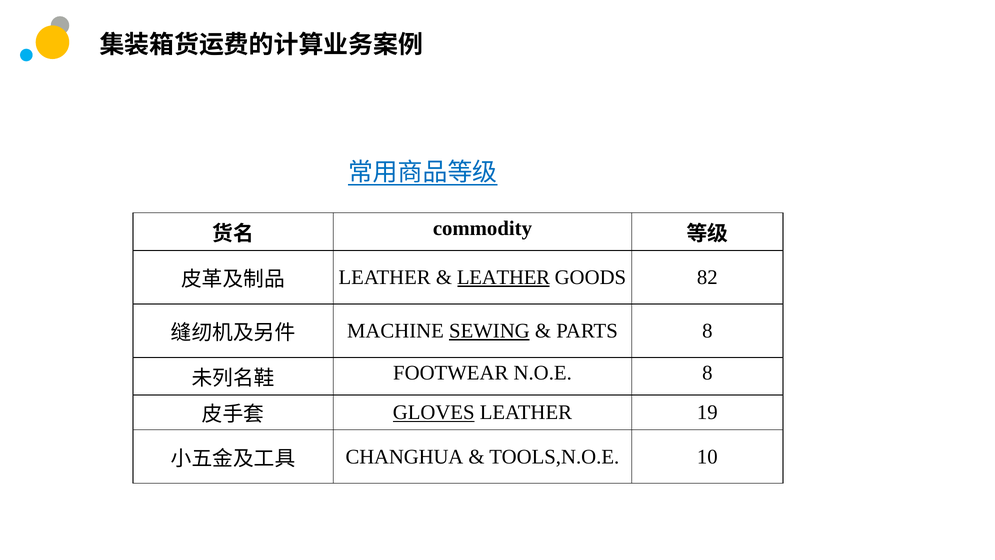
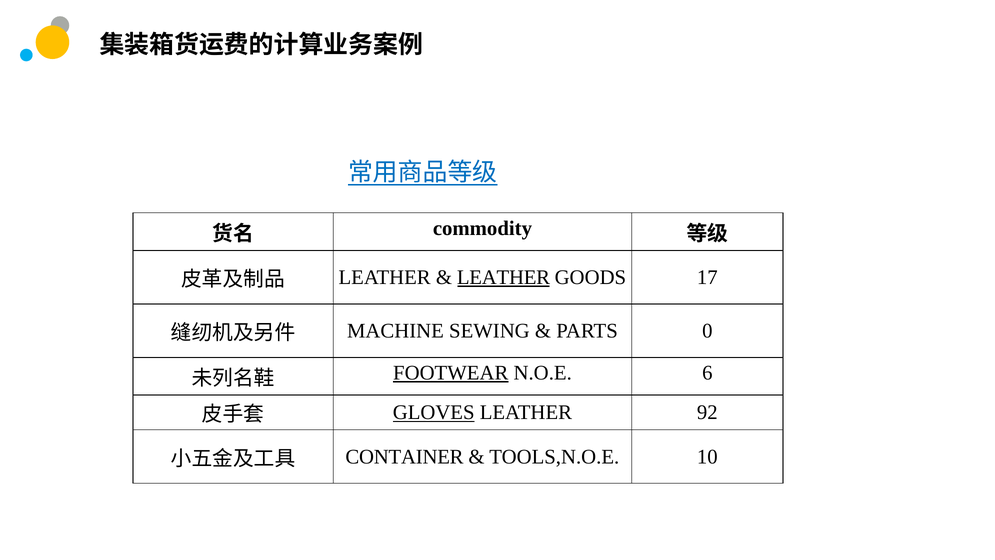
82: 82 -> 17 (707, 277)
SEWING underline: present -> none (489, 331)
PARTS 8: 8 -> 0 (707, 331)
FOOTWEAR underline: none -> present (451, 373)
N.O.E 8: 8 -> 6 (707, 373)
19: 19 -> 92 (707, 412)
CHANGHUA: CHANGHUA -> CONTAINER (404, 456)
